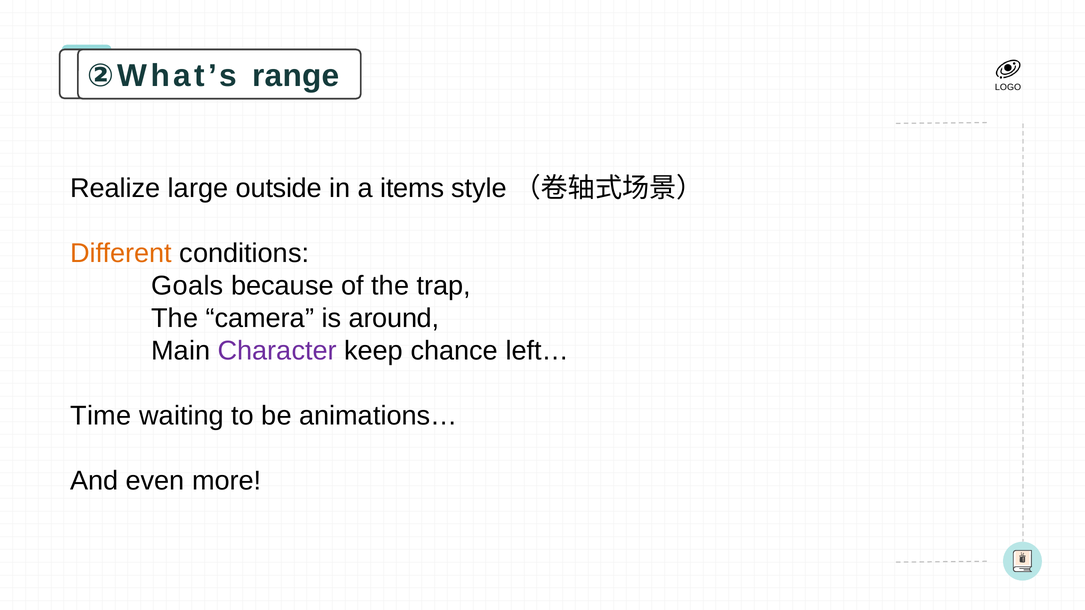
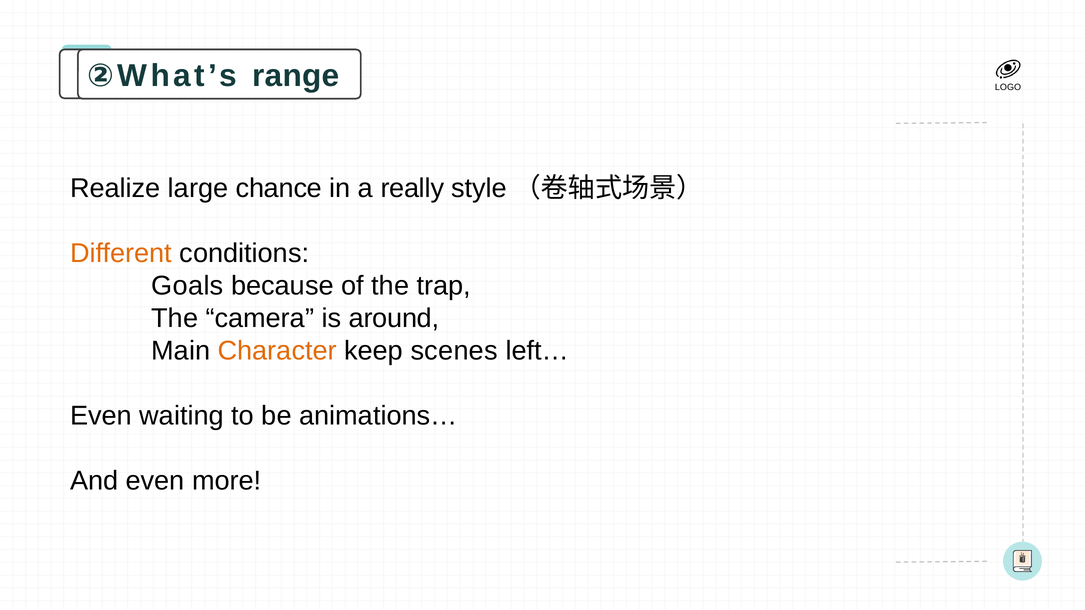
outside: outside -> chance (279, 188)
items: items -> really (412, 188)
Character colour: purple -> orange (277, 351)
chance: chance -> scenes (454, 351)
Time: Time -> Even (101, 416)
